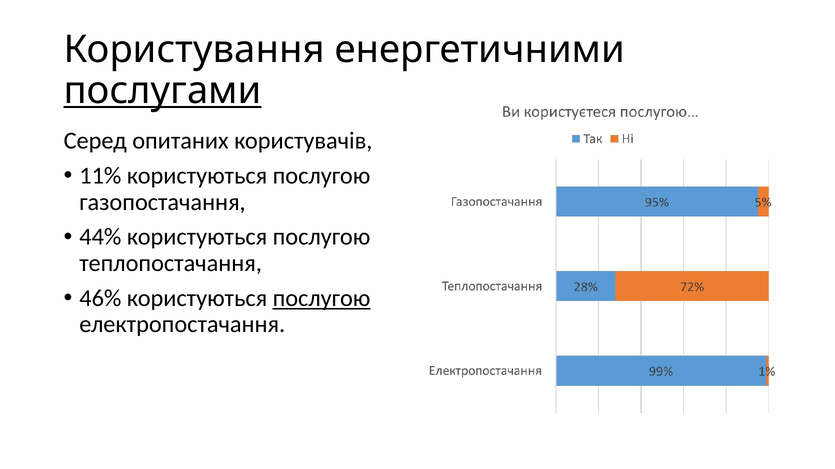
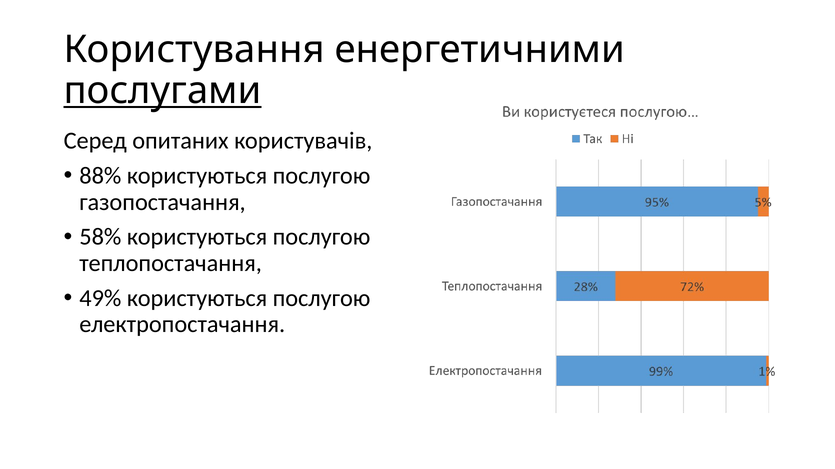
11%: 11% -> 88% (100, 176)
44%: 44% -> 58% (100, 237)
46%: 46% -> 49% (100, 299)
послугою underline: present -> none (322, 299)
